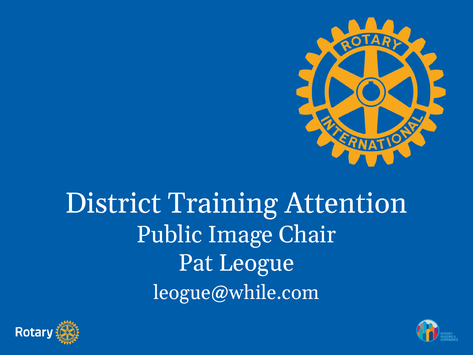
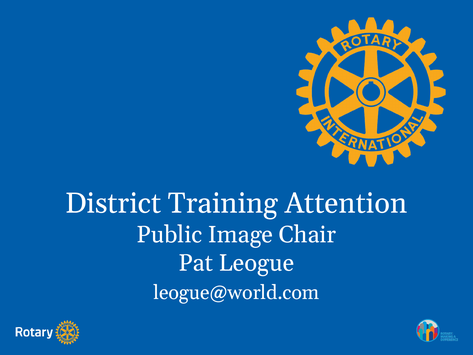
leogue@while.com: leogue@while.com -> leogue@world.com (236, 292)
